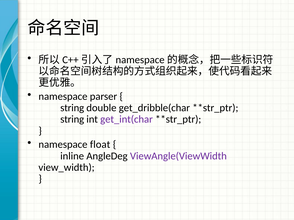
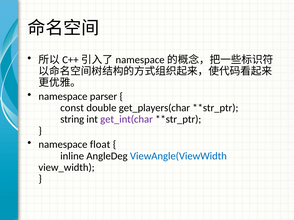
string: string -> const (72, 108)
get_dribble(char: get_dribble(char -> get_players(char (154, 108)
ViewAngle(ViewWidth colour: purple -> blue (178, 156)
